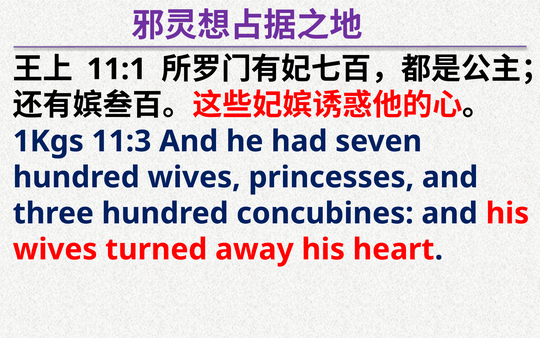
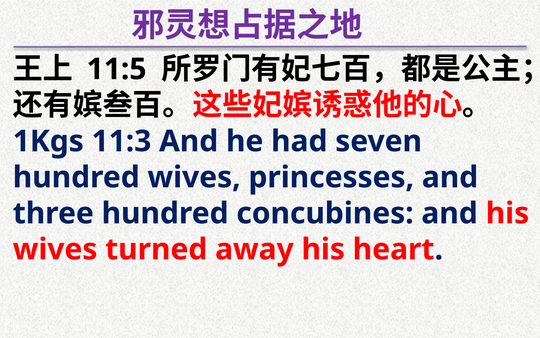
11:1: 11:1 -> 11:5 (117, 69)
